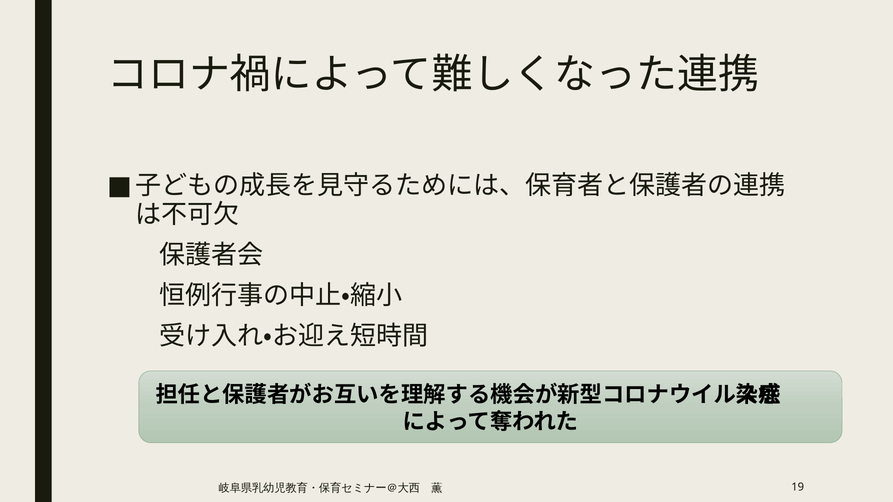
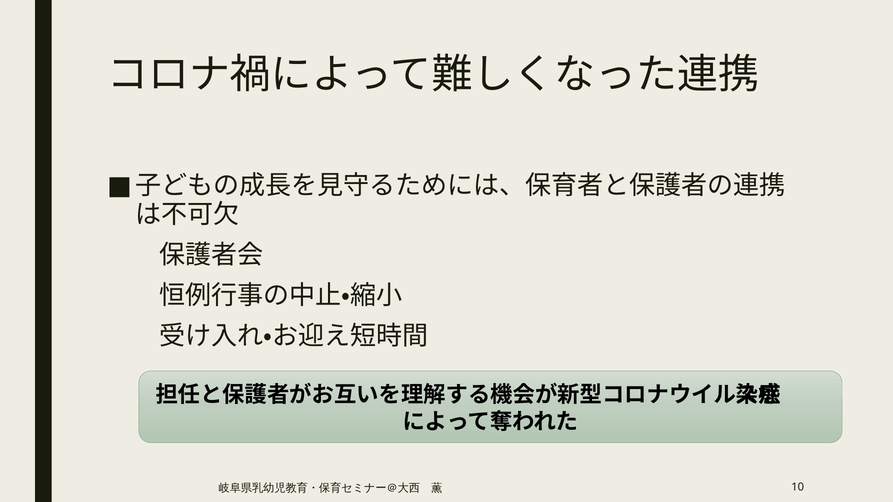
19: 19 -> 10 (798, 487)
